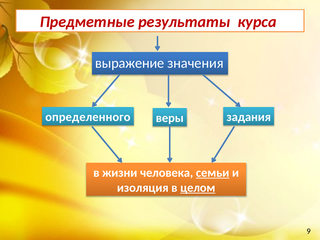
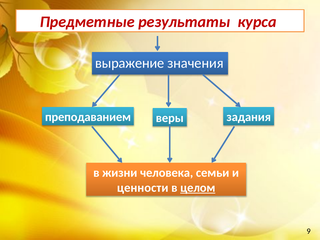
определенного: определенного -> преподаванием (88, 117)
семьи underline: present -> none (213, 173)
изоляция: изоляция -> ценности (143, 188)
